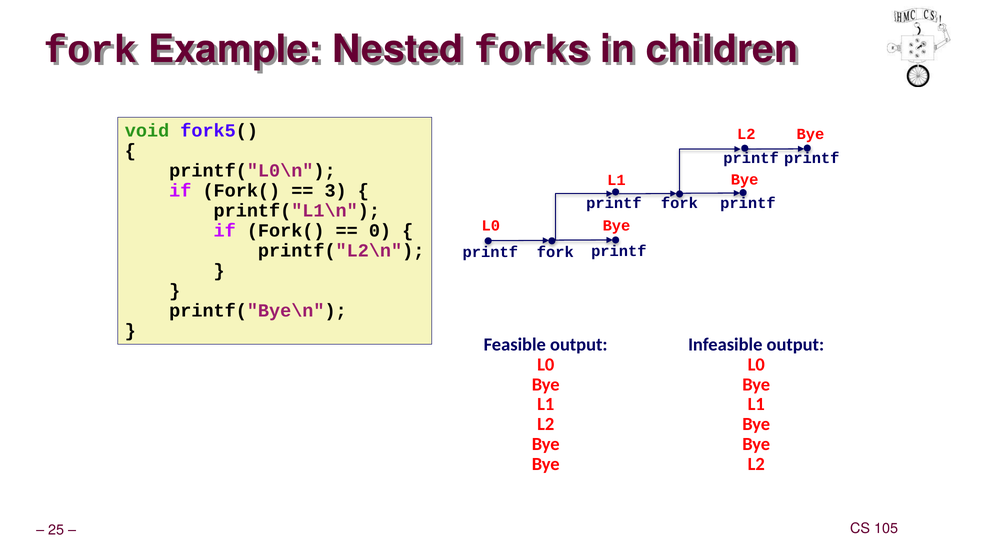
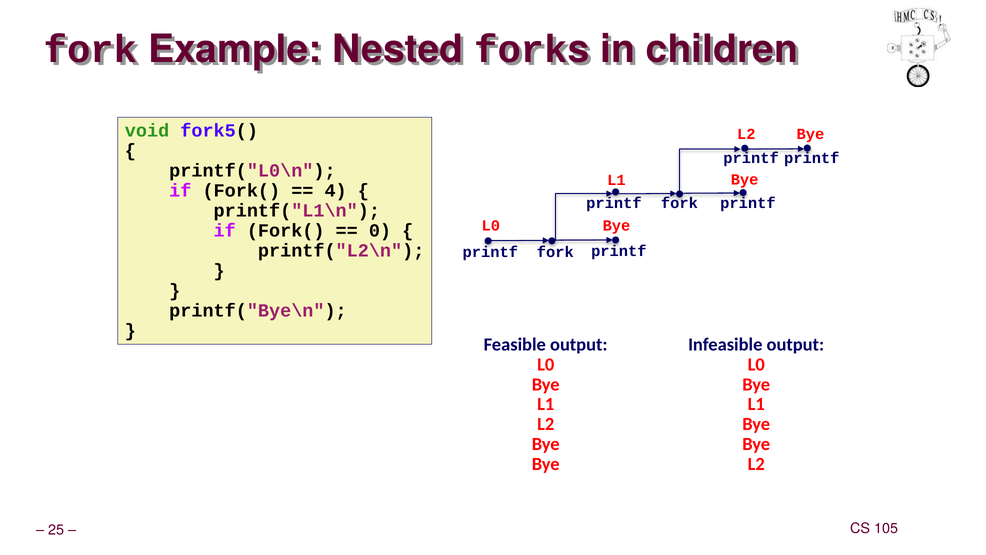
3: 3 -> 4 (336, 191)
